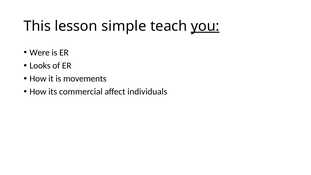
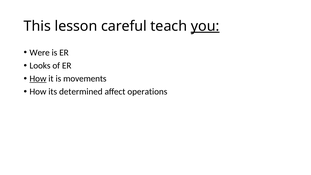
simple: simple -> careful (124, 26)
How underline: none -> present (38, 79)
commercial: commercial -> determined (81, 92)
individuals: individuals -> operations (147, 92)
